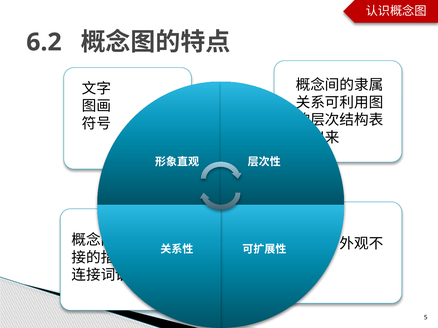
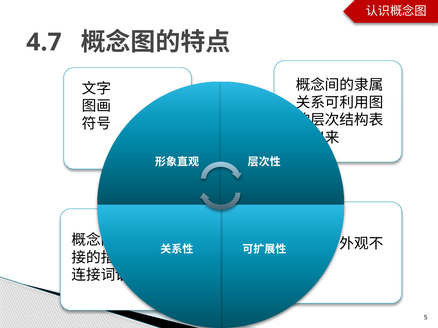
6.2: 6.2 -> 4.7 (44, 42)
